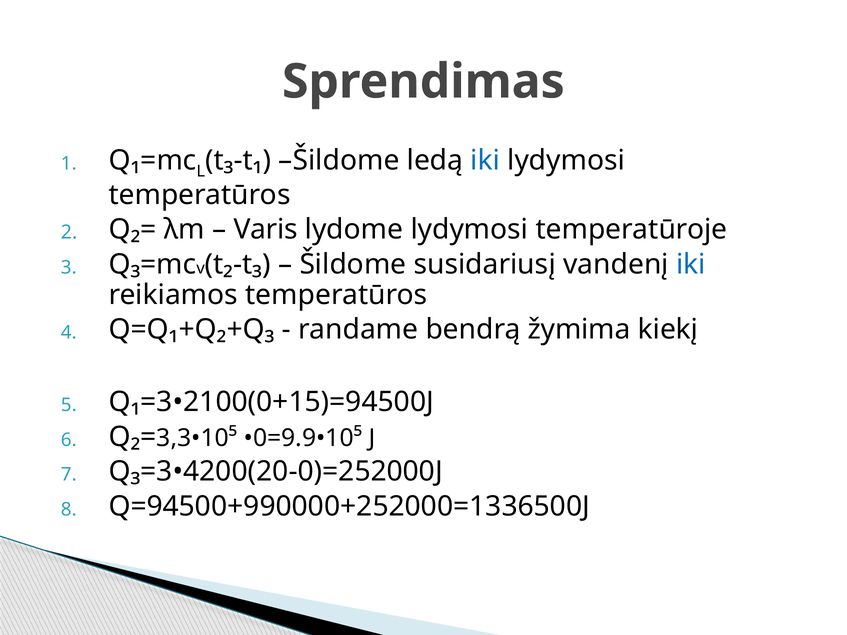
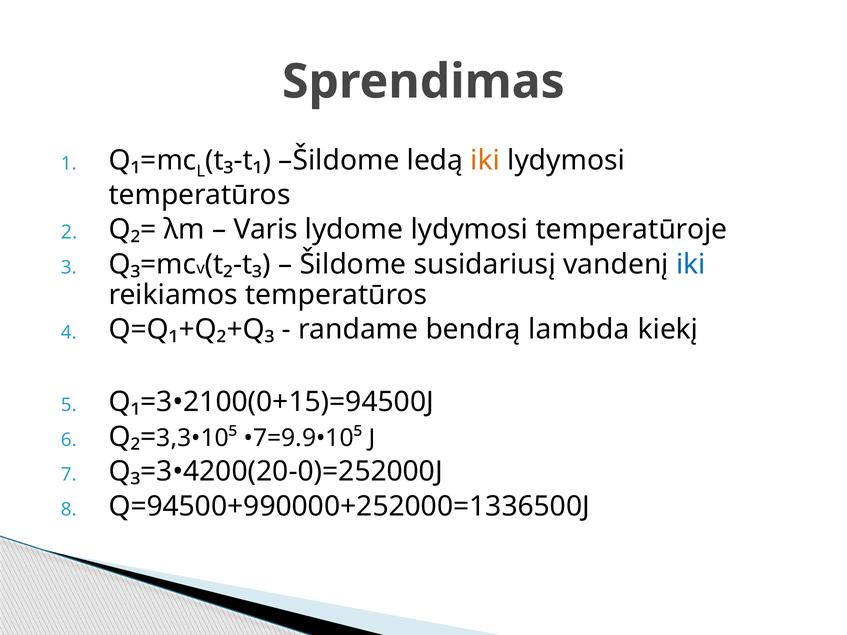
iki colour: blue -> orange (485, 160)
žymima: žymima -> lambda (579, 330)
•0=9.9•10⁵: •0=9.9•10⁵ -> •7=9.9•10⁵ (303, 438)
